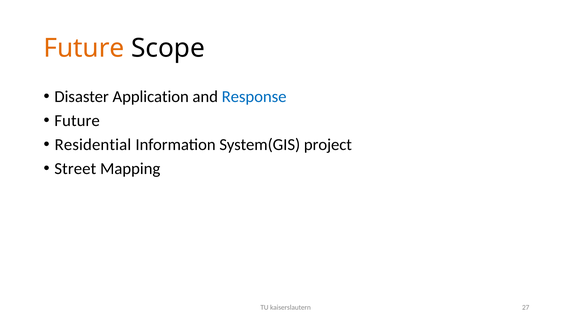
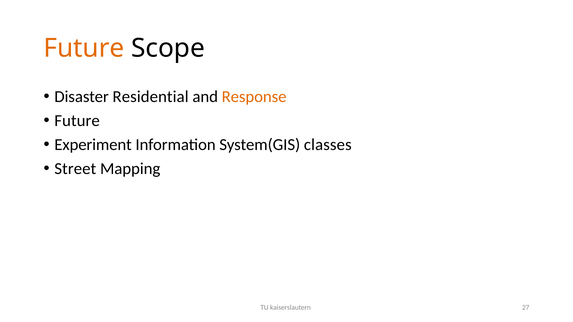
Application: Application -> Residential (151, 97)
Response colour: blue -> orange (254, 97)
Residential: Residential -> Experiment (93, 145)
project: project -> classes (328, 145)
